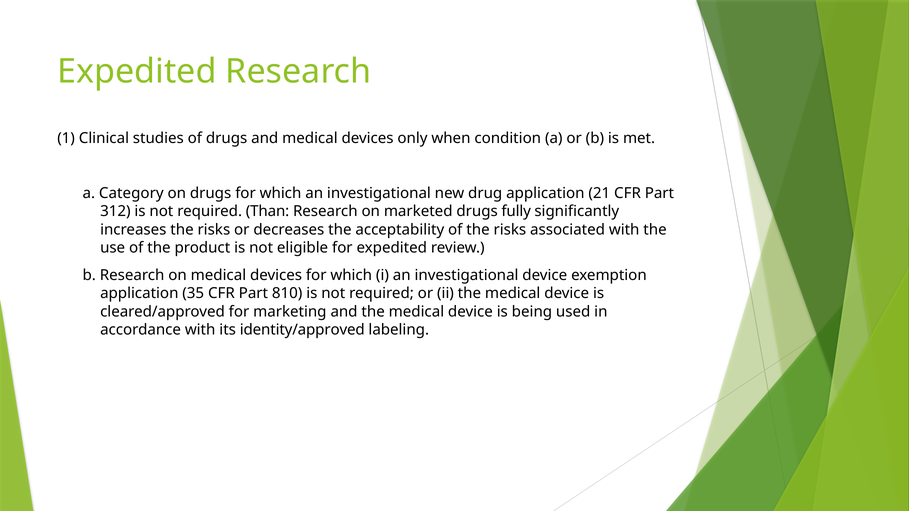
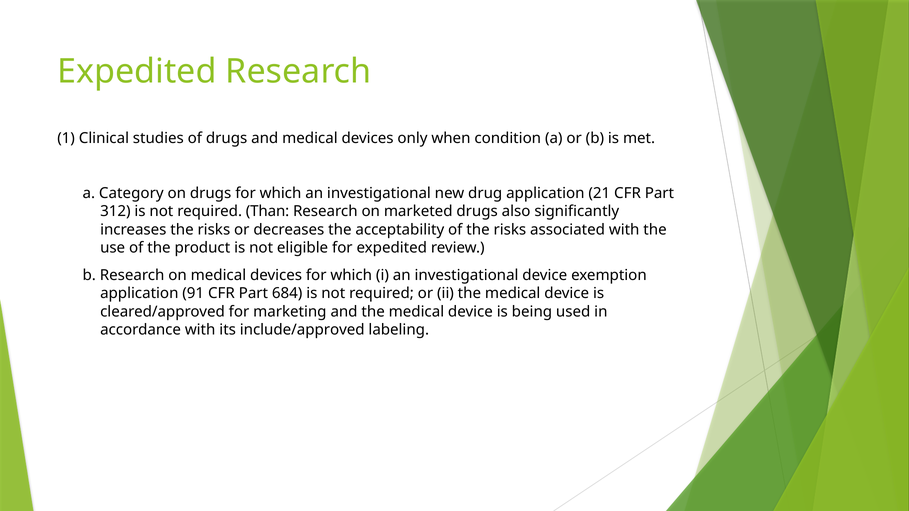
fully: fully -> also (516, 212)
35: 35 -> 91 (193, 294)
810: 810 -> 684 (287, 294)
identity/approved: identity/approved -> include/approved (302, 330)
